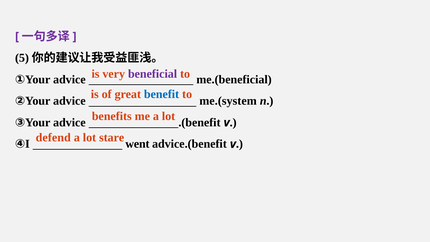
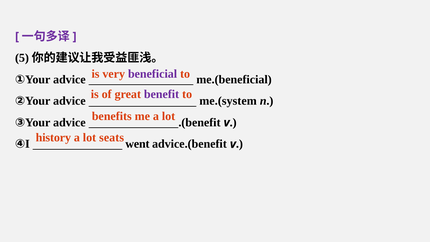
benefit colour: blue -> purple (162, 94)
defend: defend -> history (53, 137)
stare: stare -> seats (112, 137)
